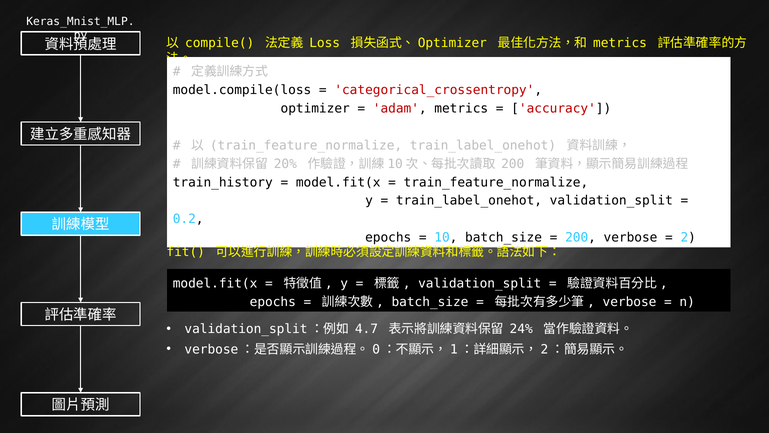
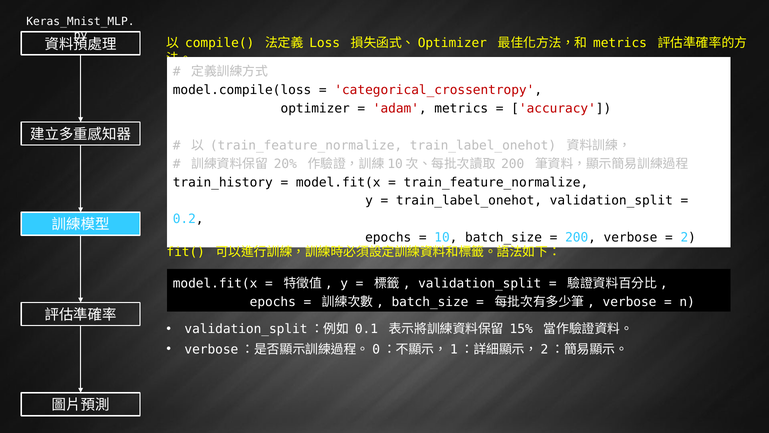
4.7: 4.7 -> 0.1 (366, 329)
24%: 24% -> 15% (521, 329)
